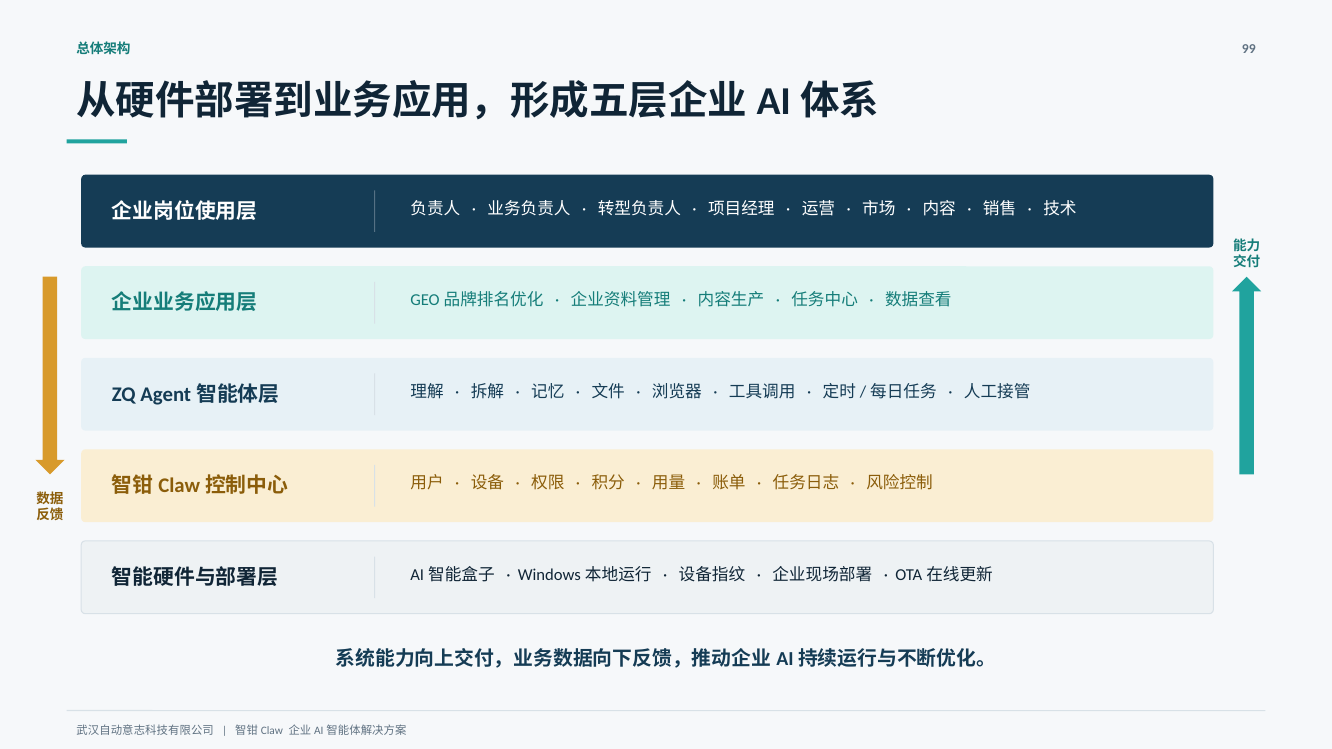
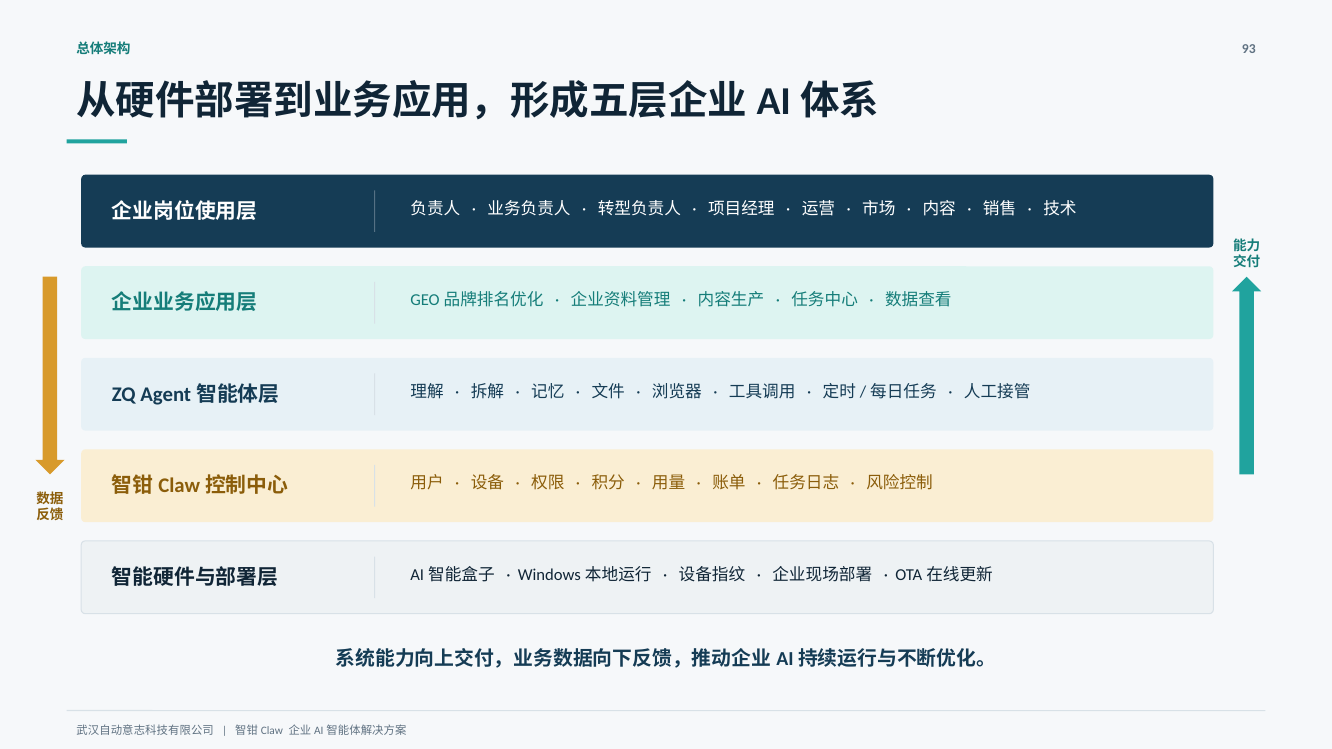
99: 99 -> 93 (1249, 49)
